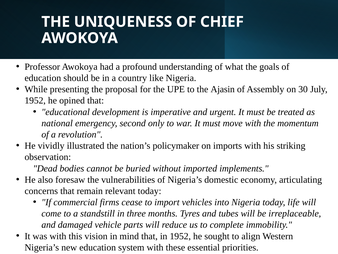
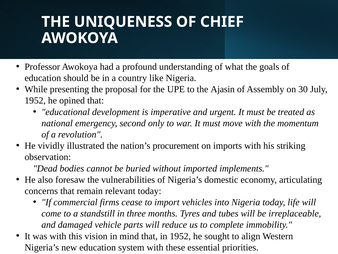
policymaker: policymaker -> procurement (176, 146)
